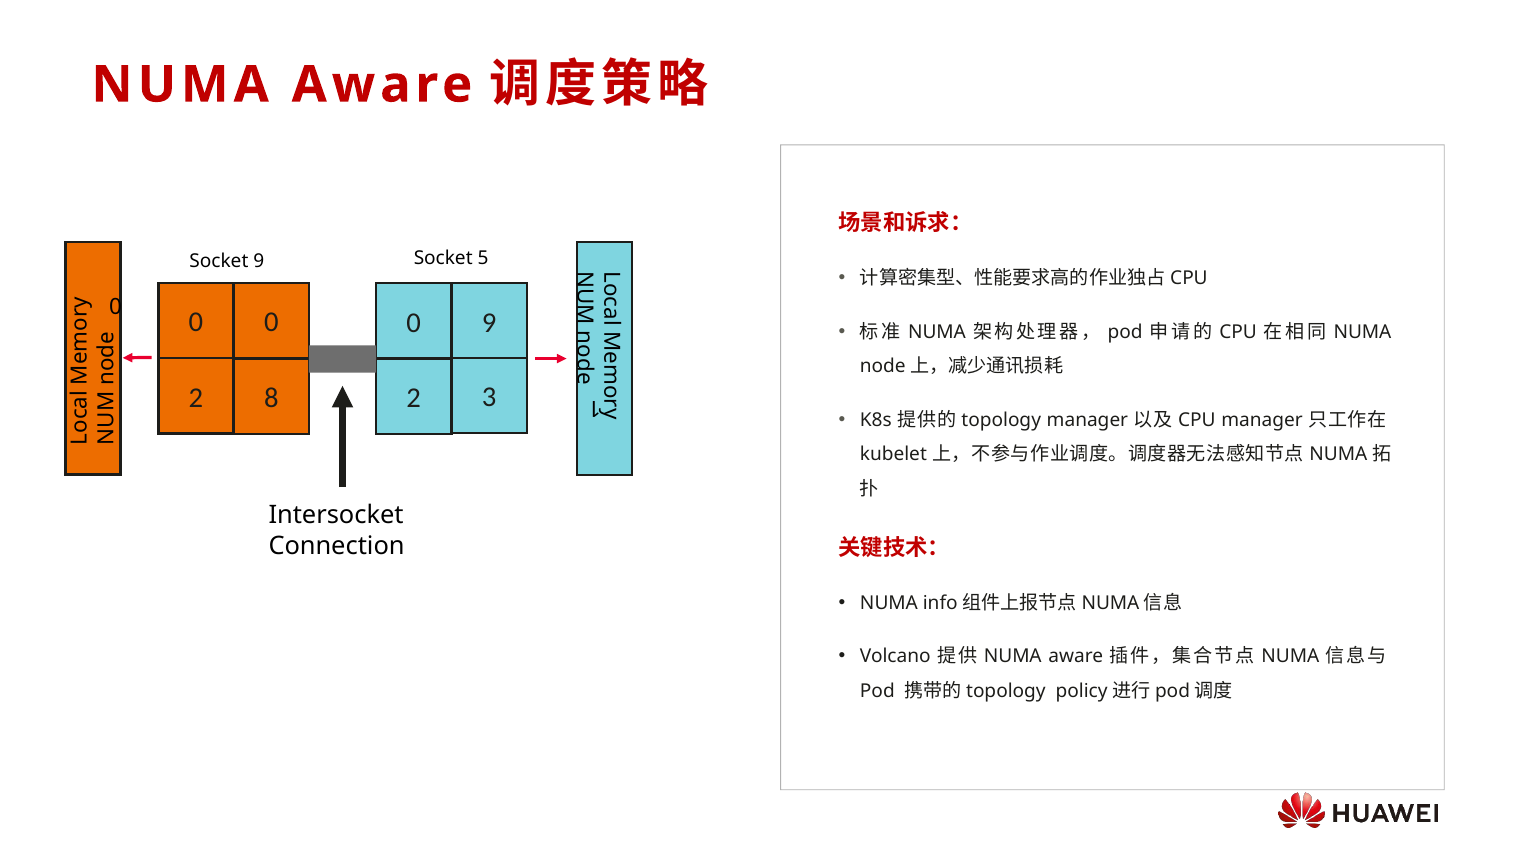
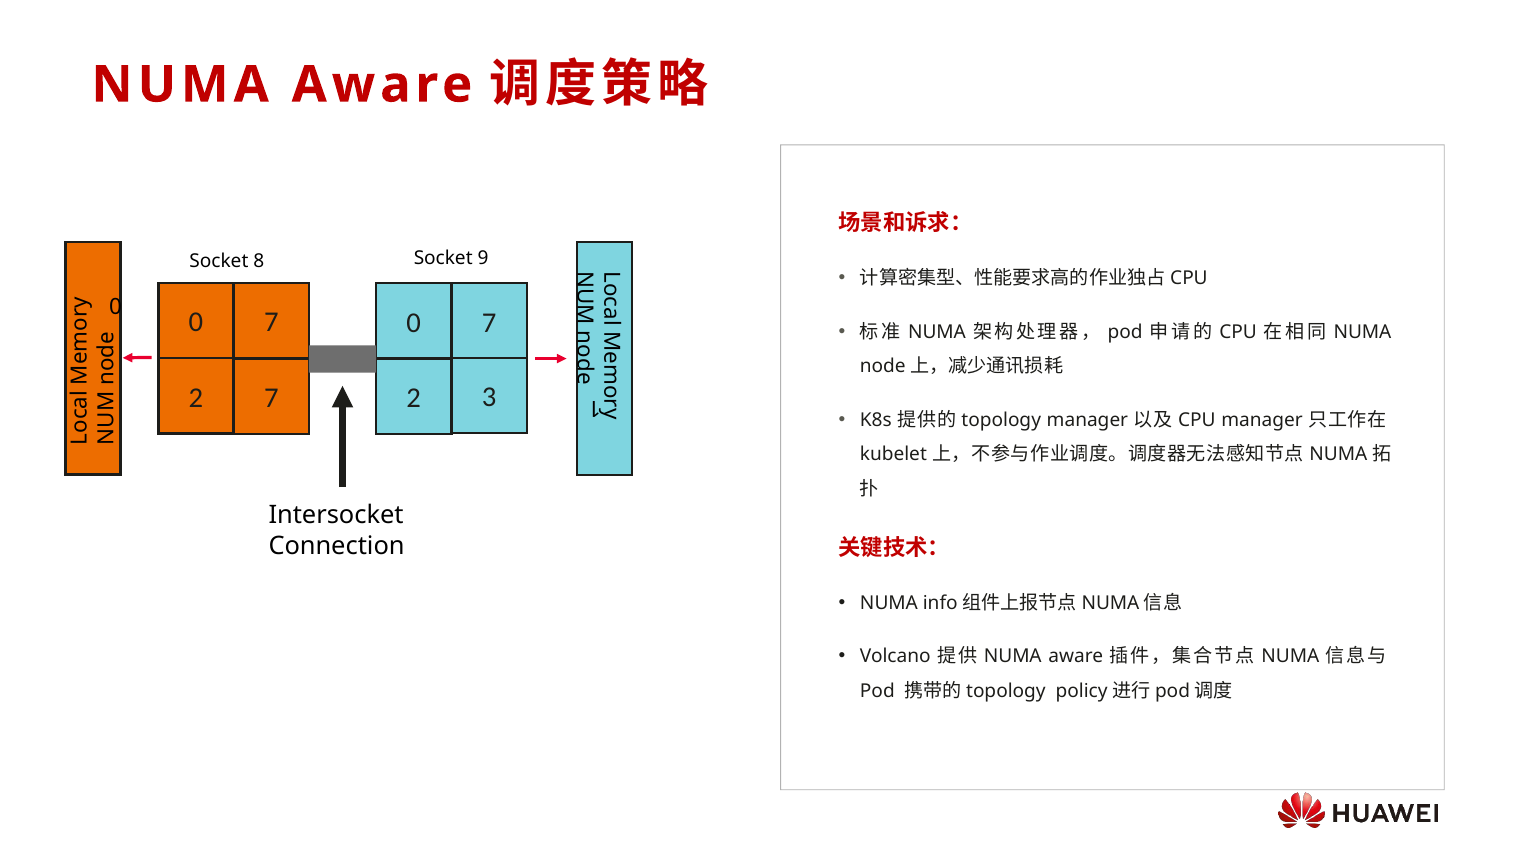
5: 5 -> 9 (483, 259)
Socket 9: 9 -> 8 (259, 261)
0: 0 -> 7 (271, 322)
9: 9 -> 7 (489, 323)
2 8: 8 -> 7 (271, 398)
